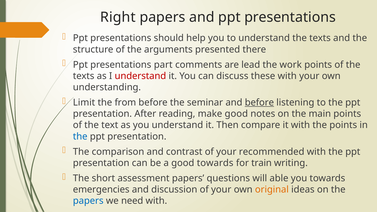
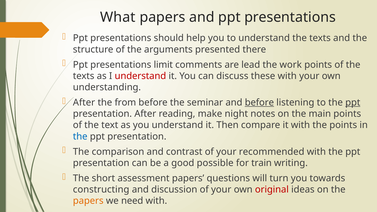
Right: Right -> What (118, 17)
part: part -> limit (163, 65)
Limit: Limit -> After (84, 103)
ppt underline: none -> present (353, 103)
make good: good -> night (236, 114)
good towards: towards -> possible (215, 163)
able: able -> turn (279, 178)
emergencies: emergencies -> constructing (101, 190)
original colour: orange -> red (272, 190)
papers colour: blue -> orange (88, 201)
